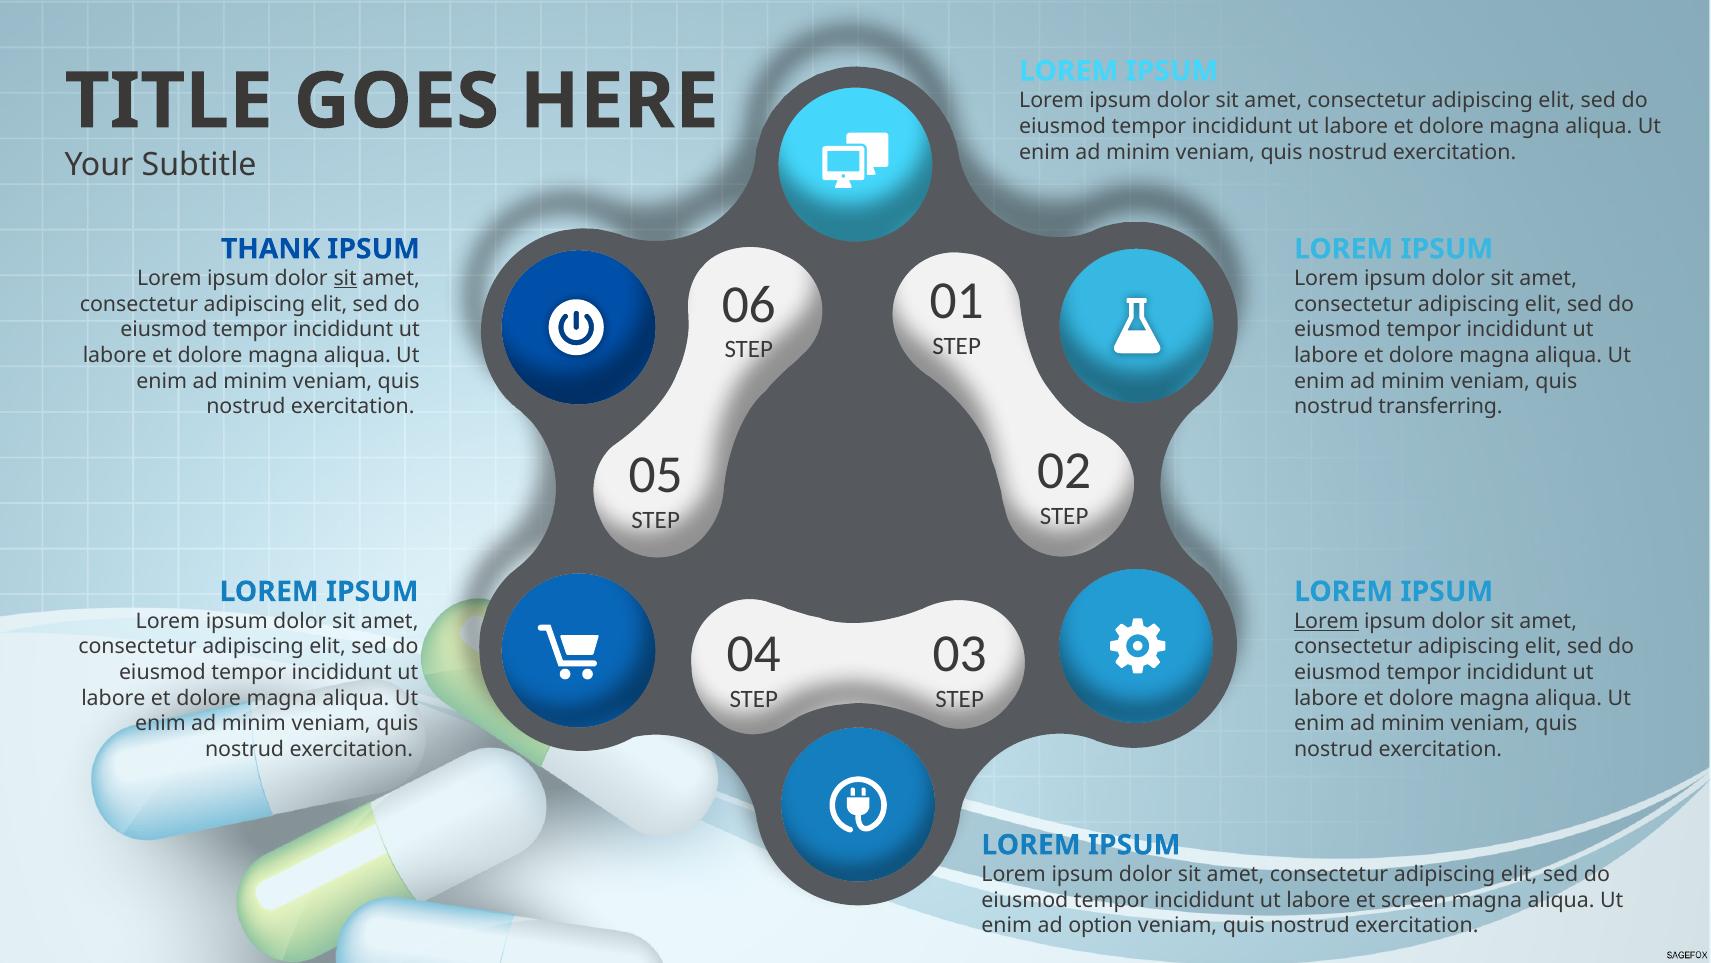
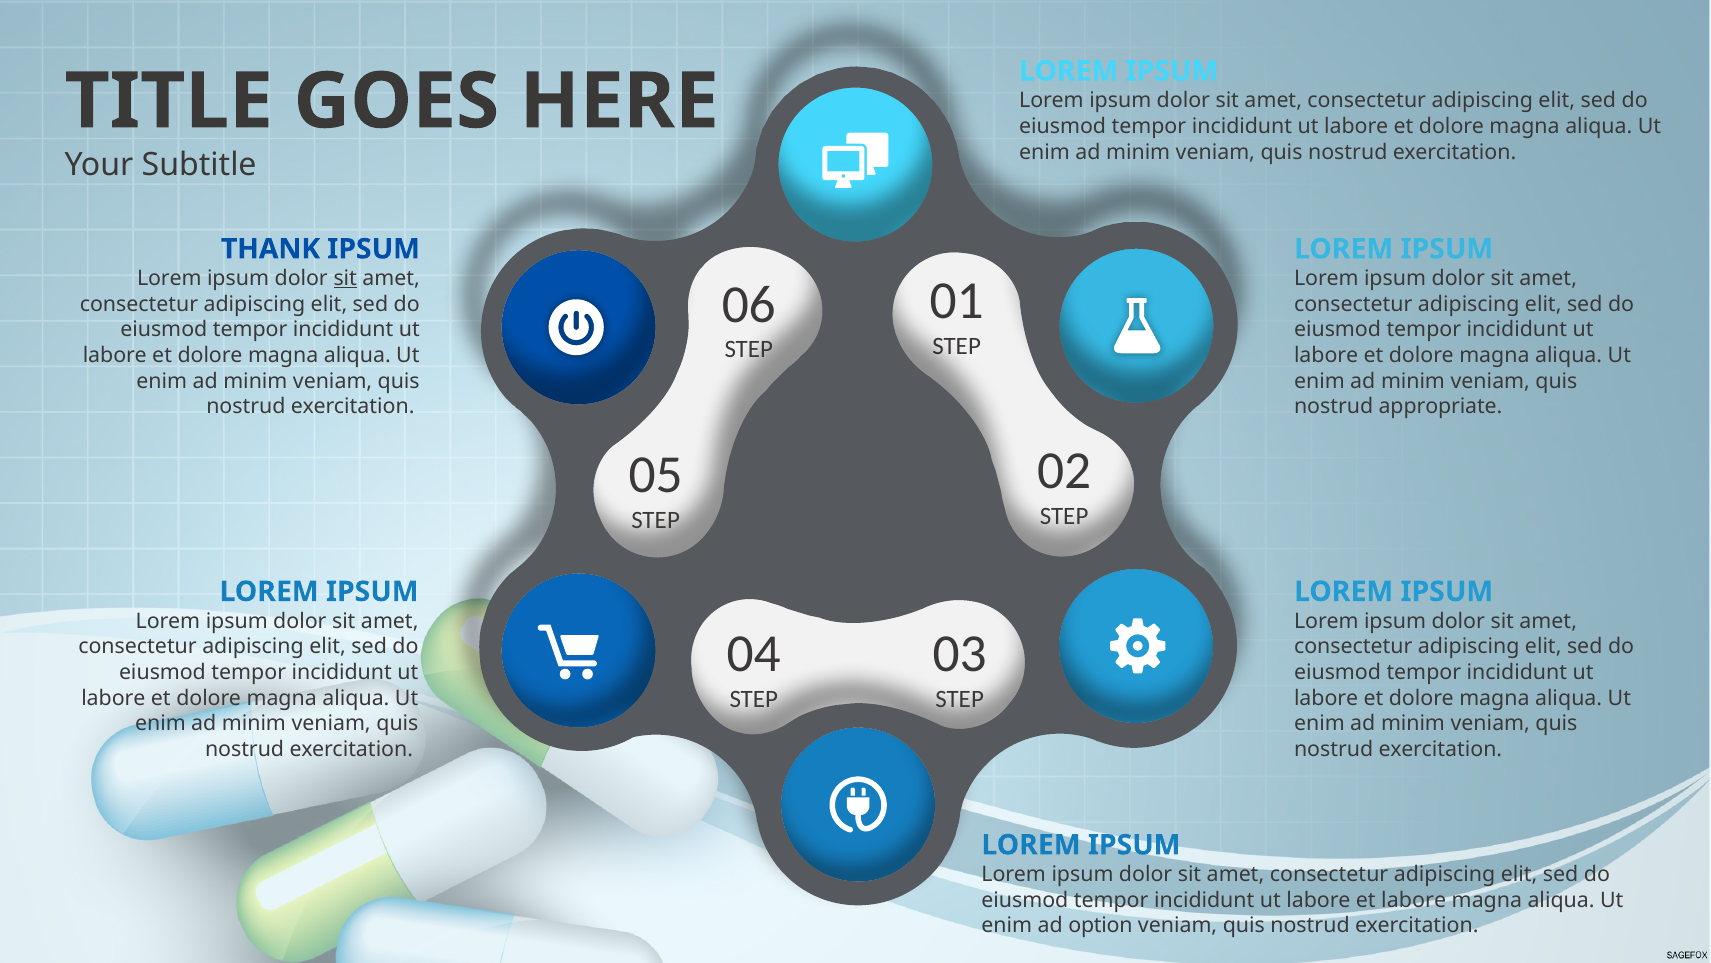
transferring: transferring -> appropriate (1440, 407)
Lorem underline: present -> none (1326, 621)
et screen: screen -> labore (1414, 900)
